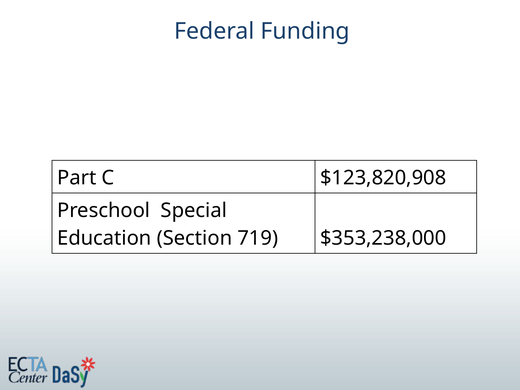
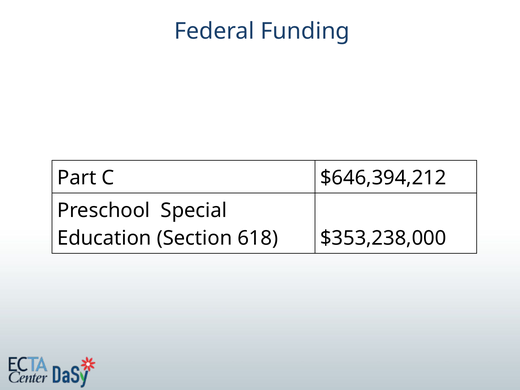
$123,820,908: $123,820,908 -> $646,394,212 (383, 178)
719: 719 -> 618 (258, 238)
